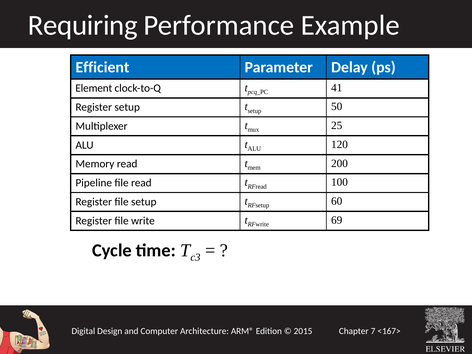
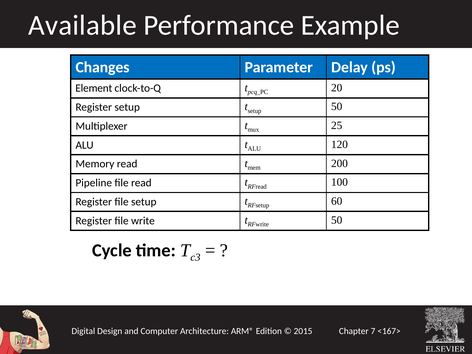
Requiring: Requiring -> Available (83, 25)
Efficient: Efficient -> Changes (103, 67)
41: 41 -> 20 (337, 88)
69: 69 -> 50 (337, 220)
